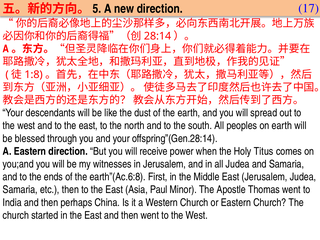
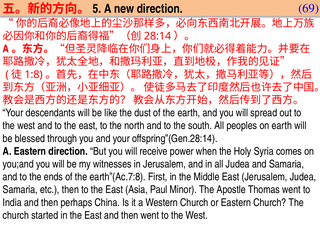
17: 17 -> 69 (309, 8)
Titus: Titus -> Syria (264, 151)
earth”(Ac.6:8: earth”(Ac.6:8 -> earth”(Ac.7:8 (118, 177)
